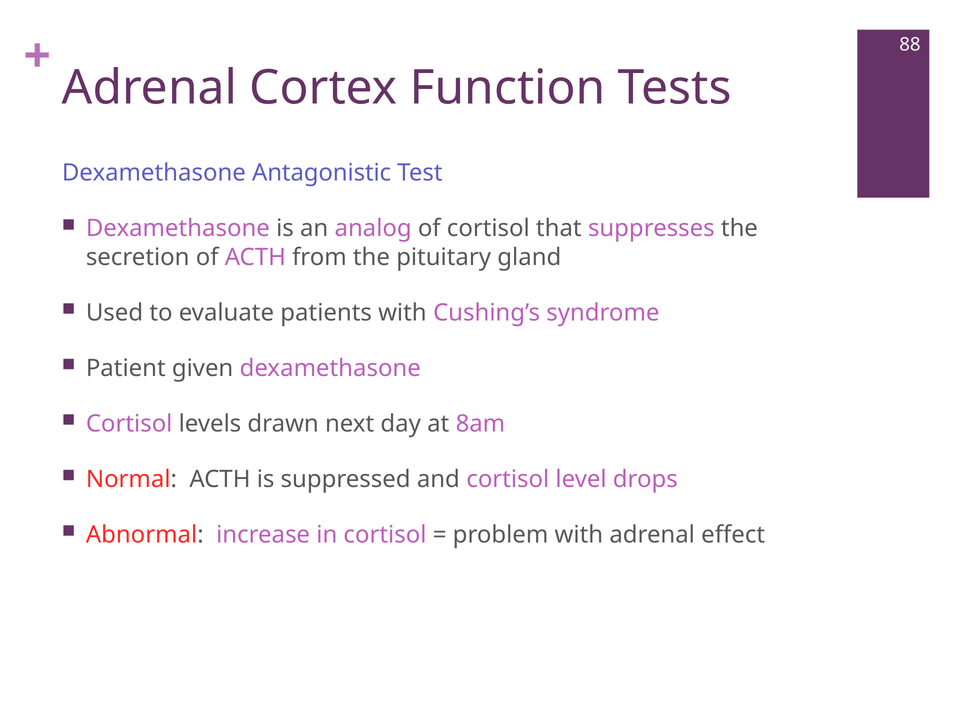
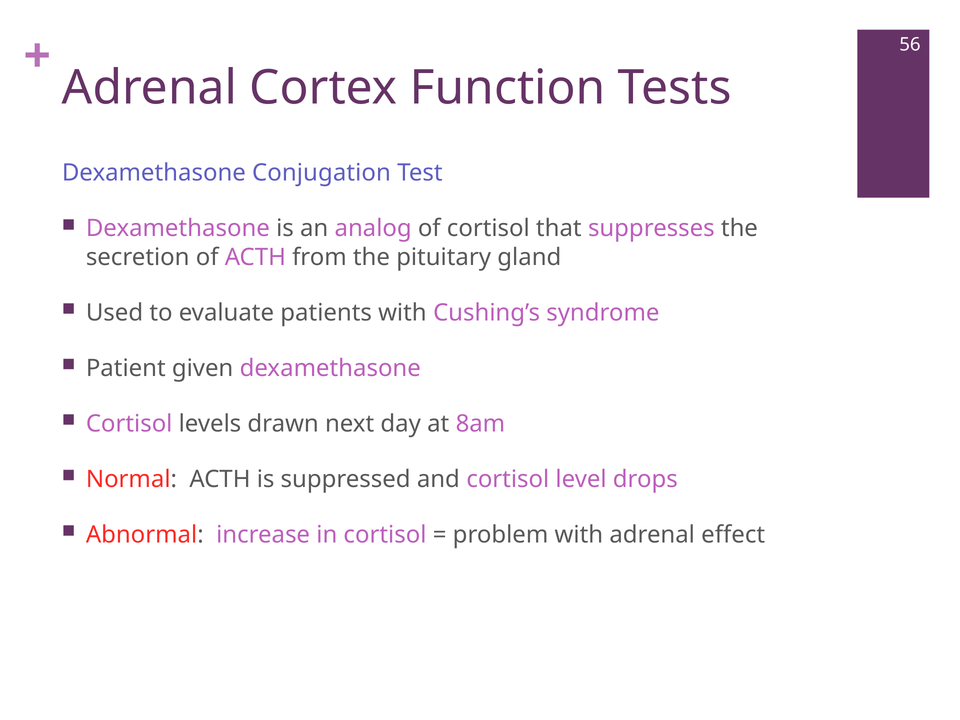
88: 88 -> 56 (910, 44)
Antagonistic: Antagonistic -> Conjugation (321, 173)
